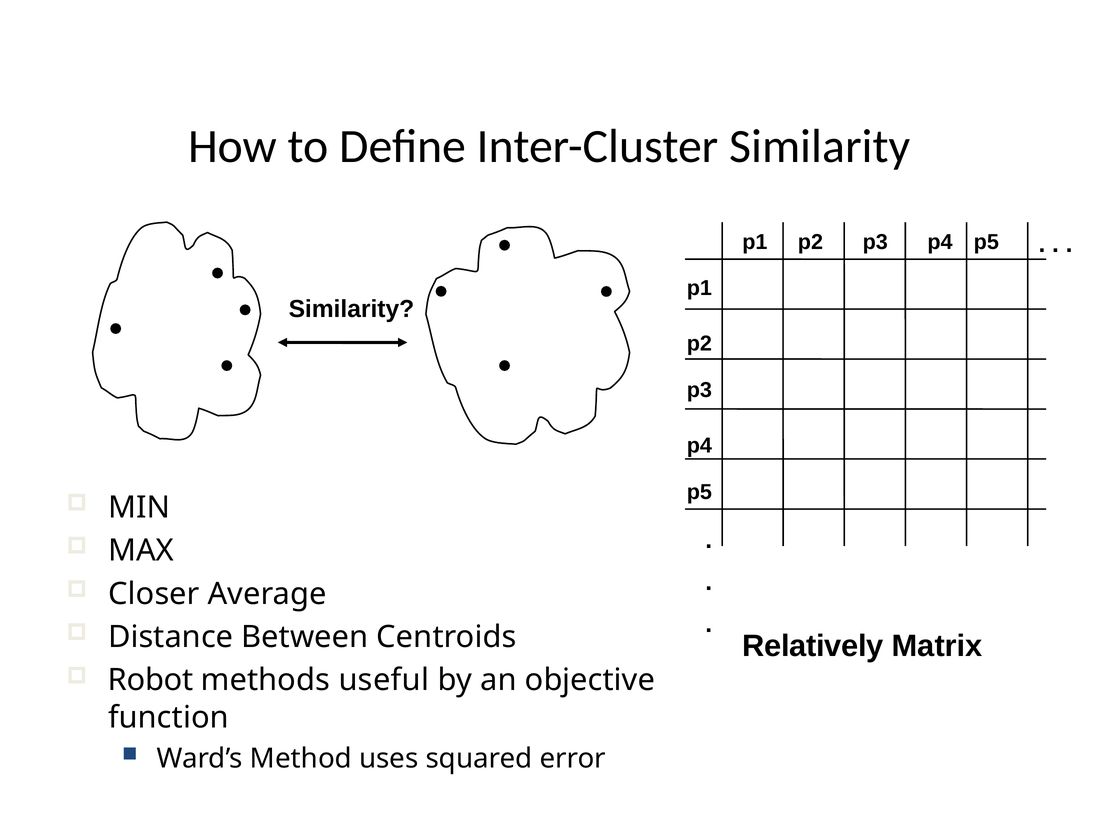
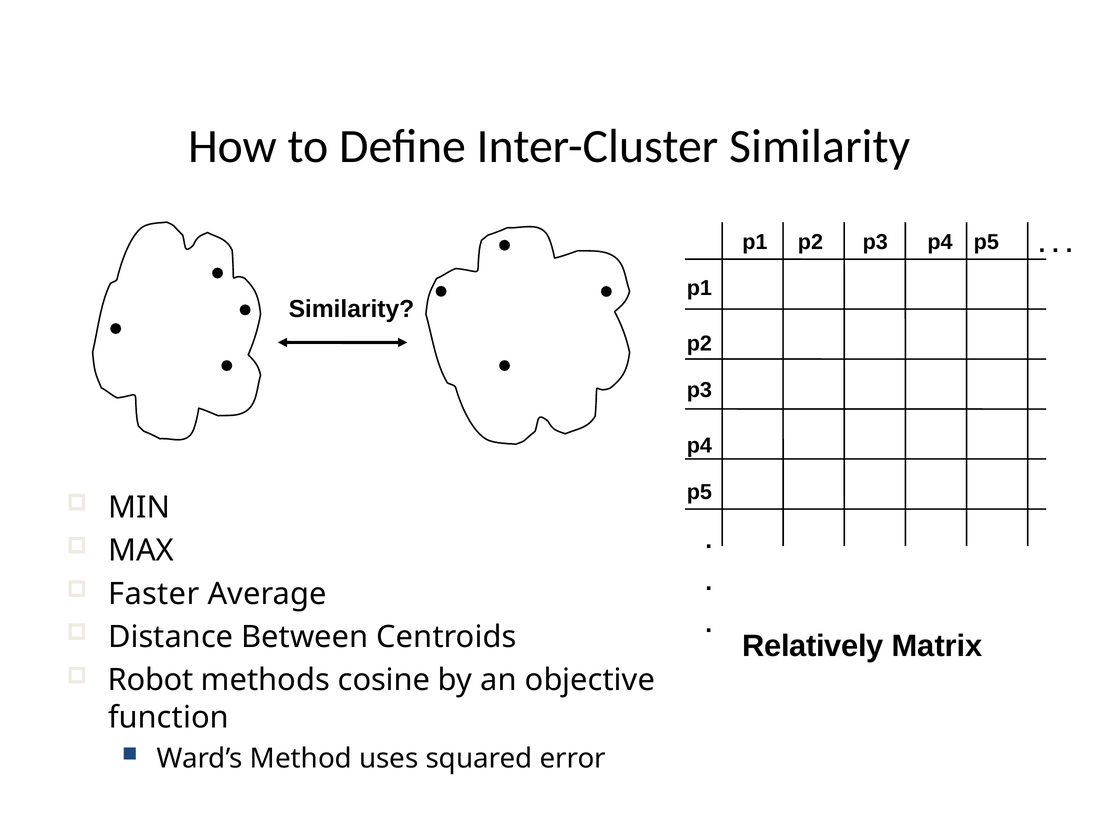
Closer: Closer -> Faster (154, 594)
useful: useful -> cosine (384, 681)
